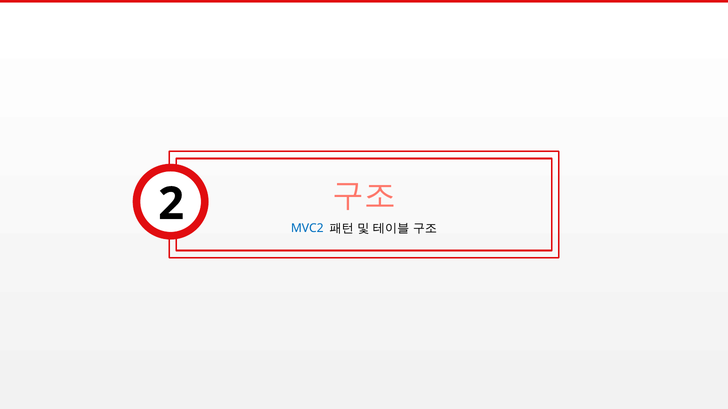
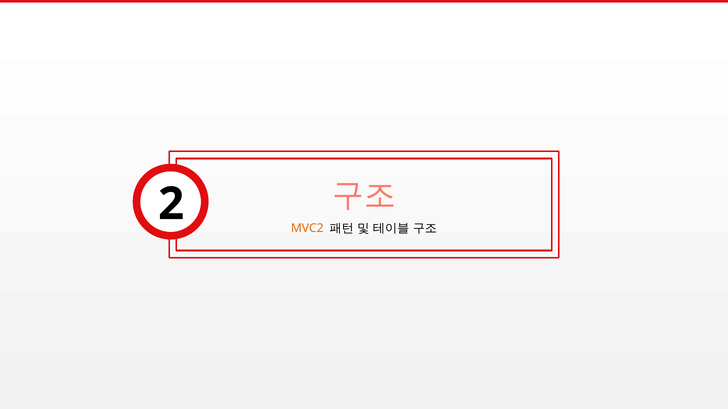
MVC2 colour: blue -> orange (307, 229)
